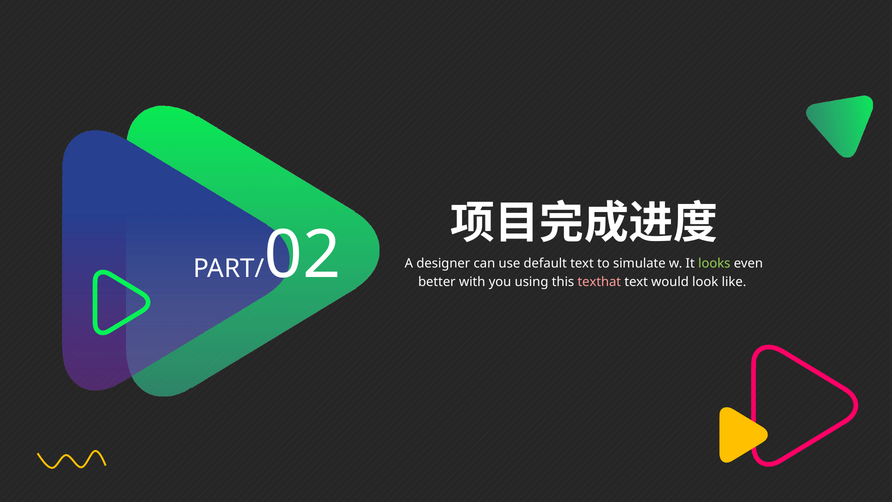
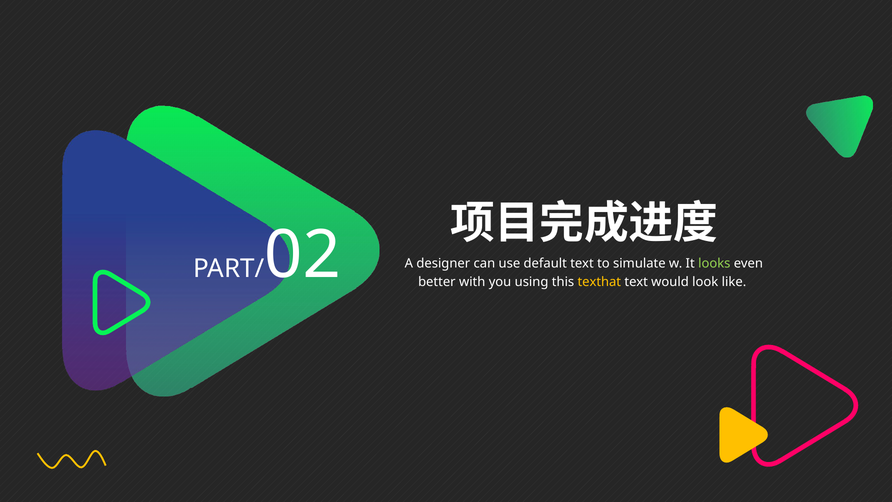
texthat colour: pink -> yellow (599, 282)
